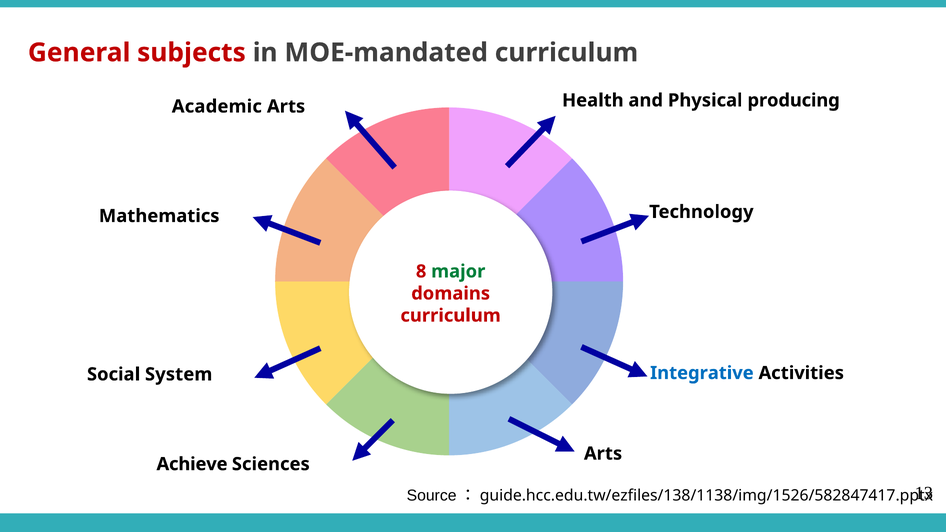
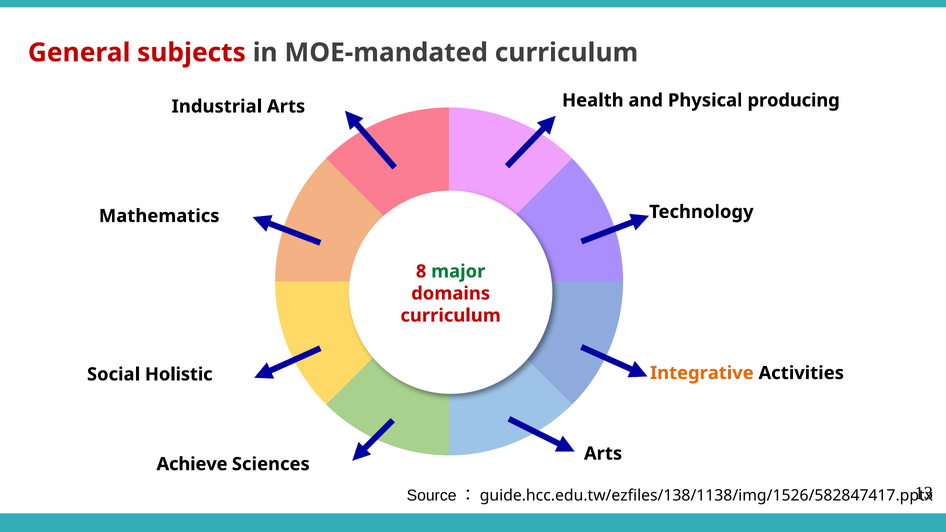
Academic: Academic -> Industrial (217, 107)
Integrative colour: blue -> orange (702, 373)
System: System -> Holistic (179, 374)
